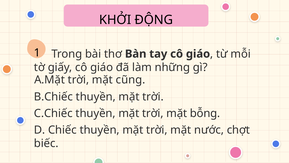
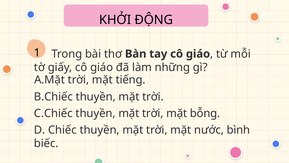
cũng: cũng -> tiếng (131, 80)
chợt: chợt -> bình (238, 130)
